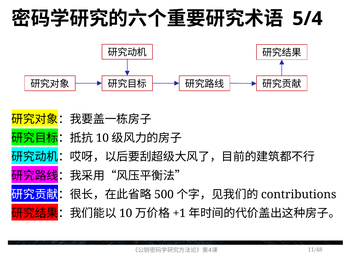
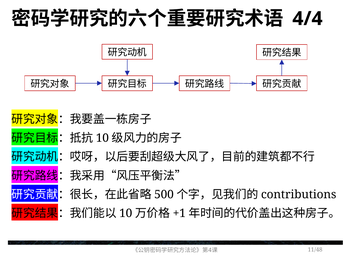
5/4: 5/4 -> 4/4 (307, 19)
